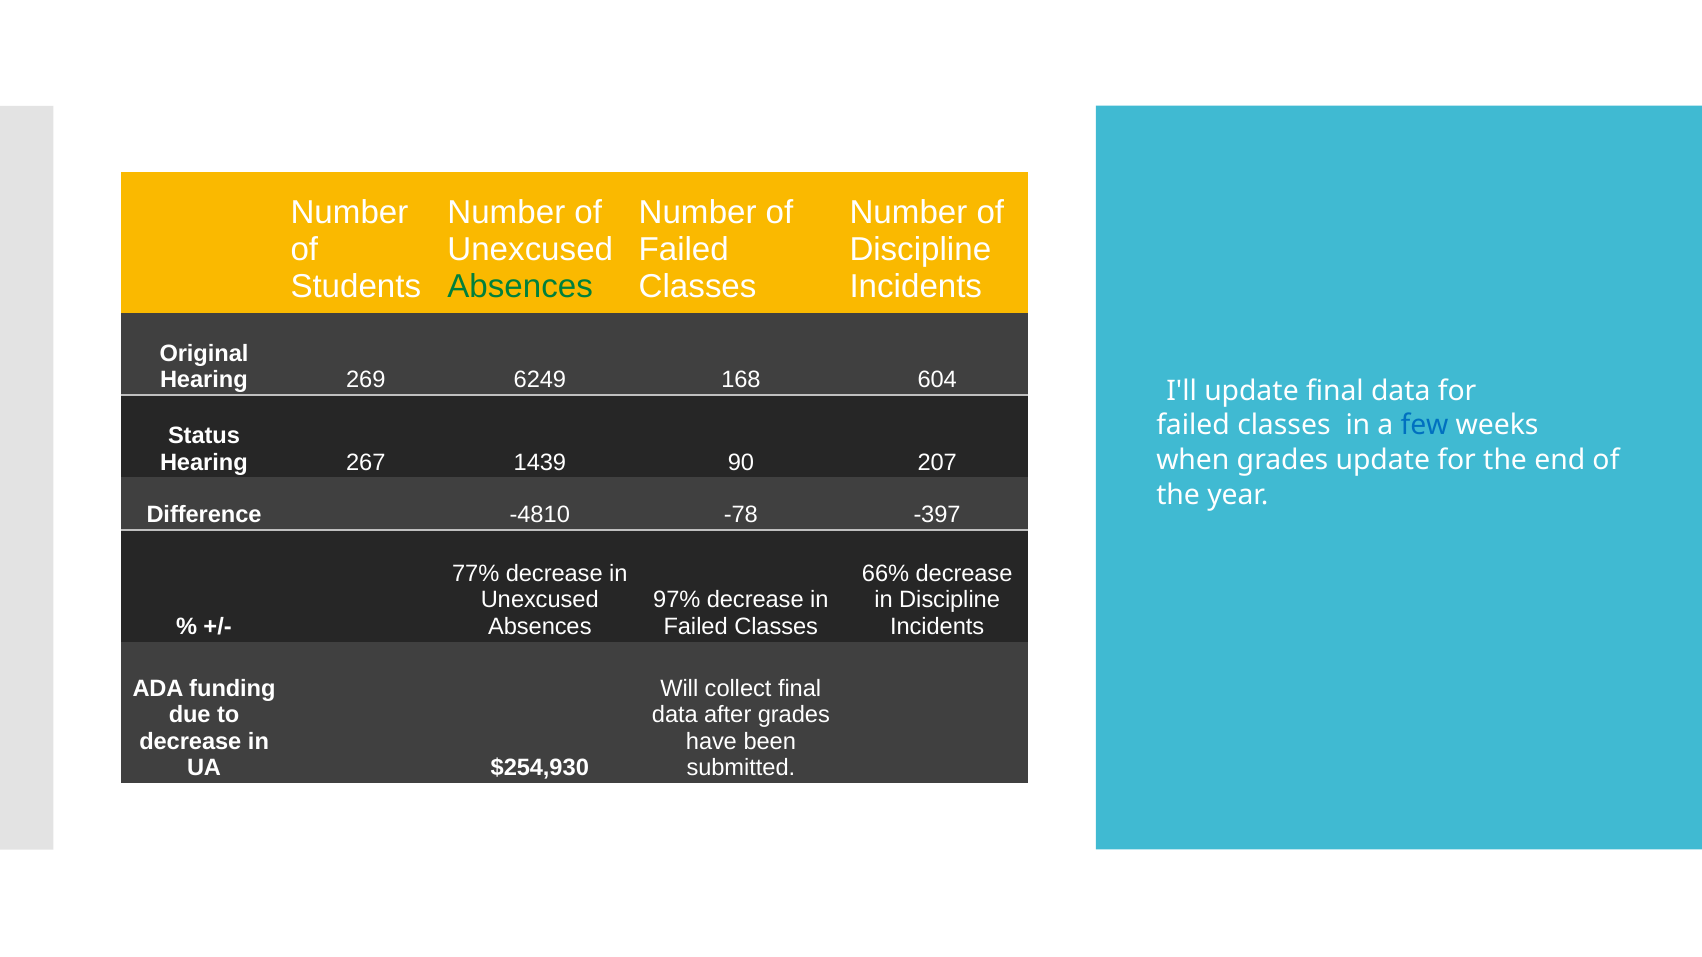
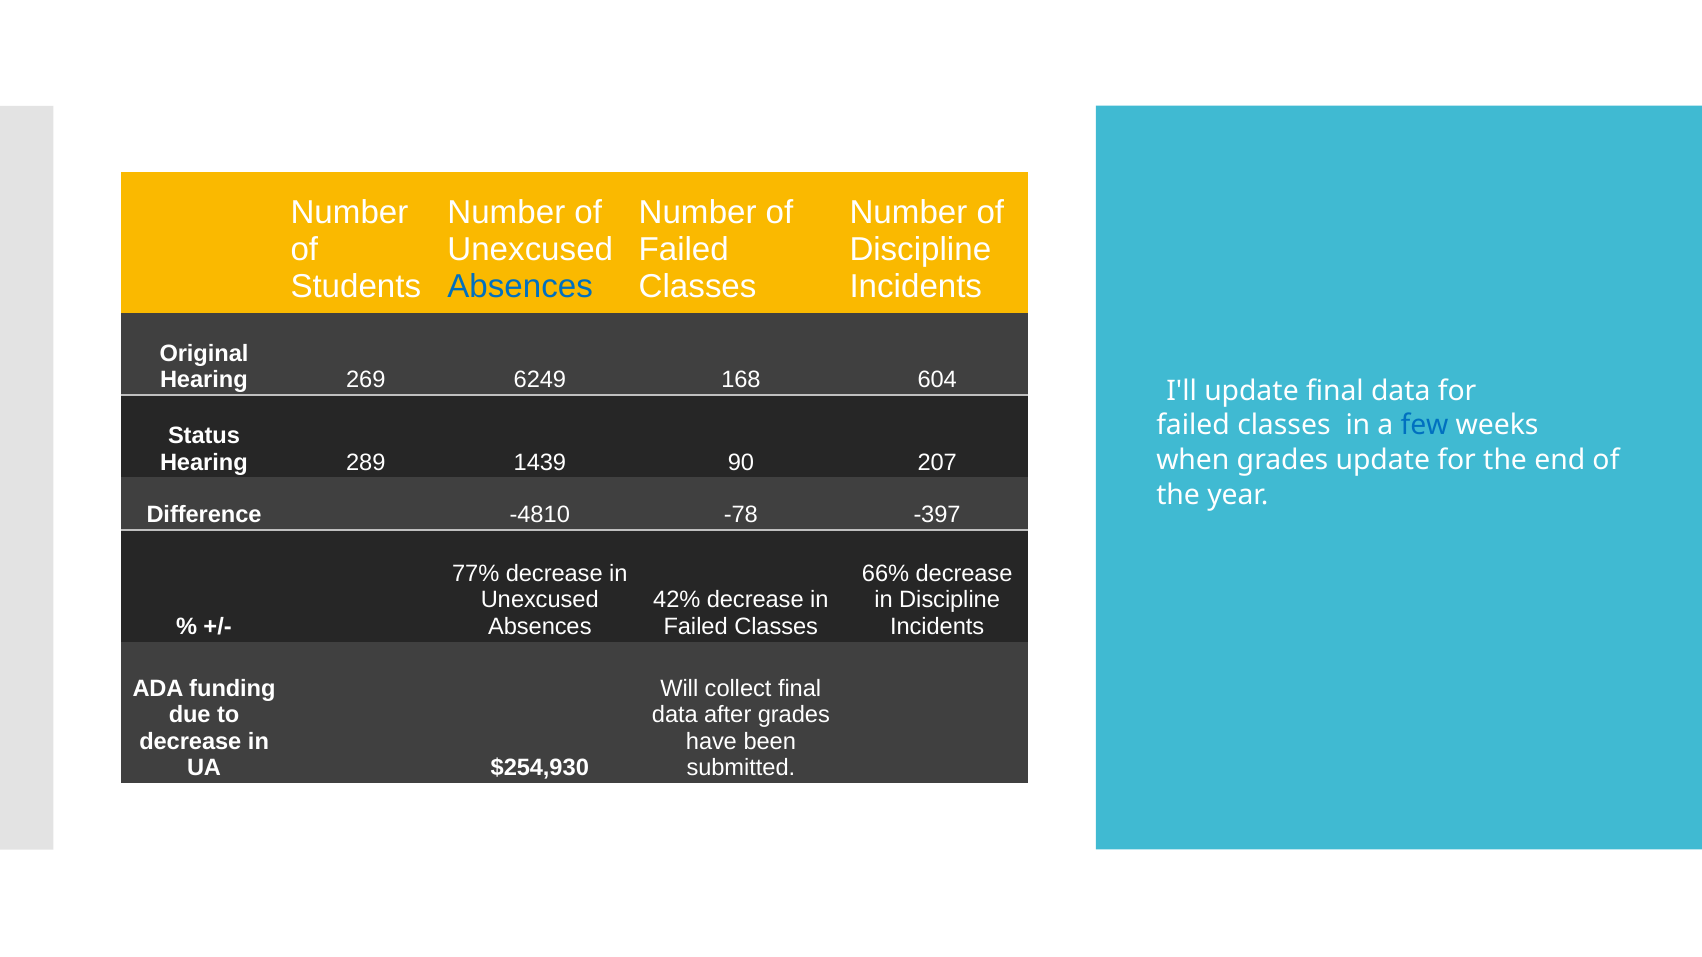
Absences colour: green -> blue (520, 287)
267: 267 -> 289 (366, 462)
97%: 97% -> 42% (677, 600)
